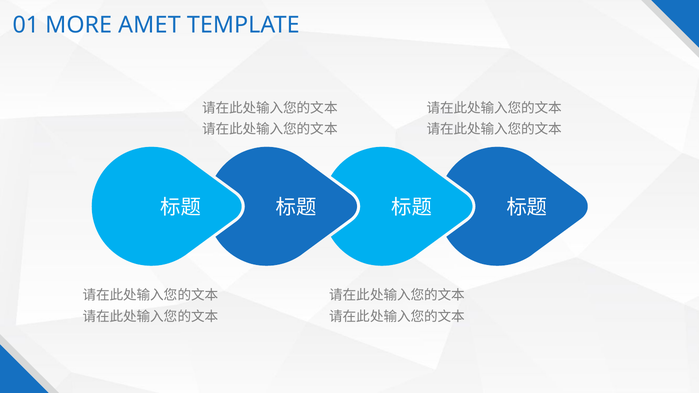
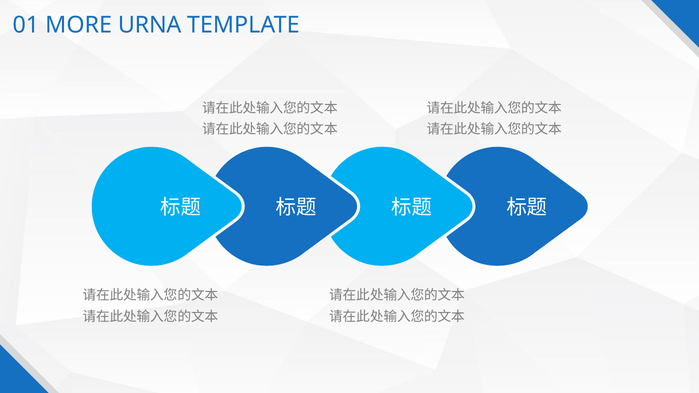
AMET: AMET -> URNA (150, 25)
